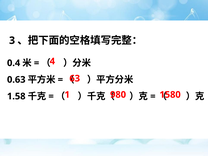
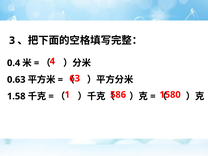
980: 980 -> 586 (118, 95)
